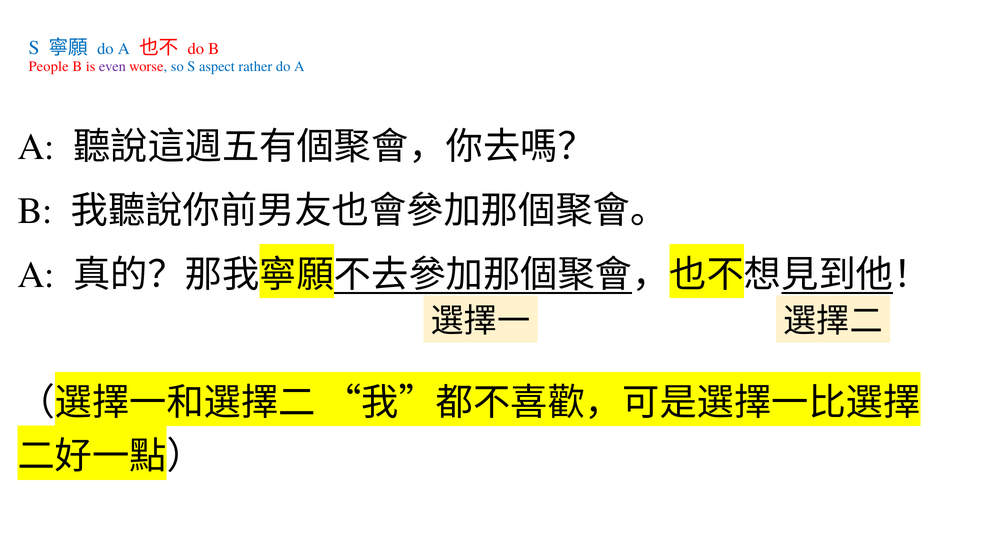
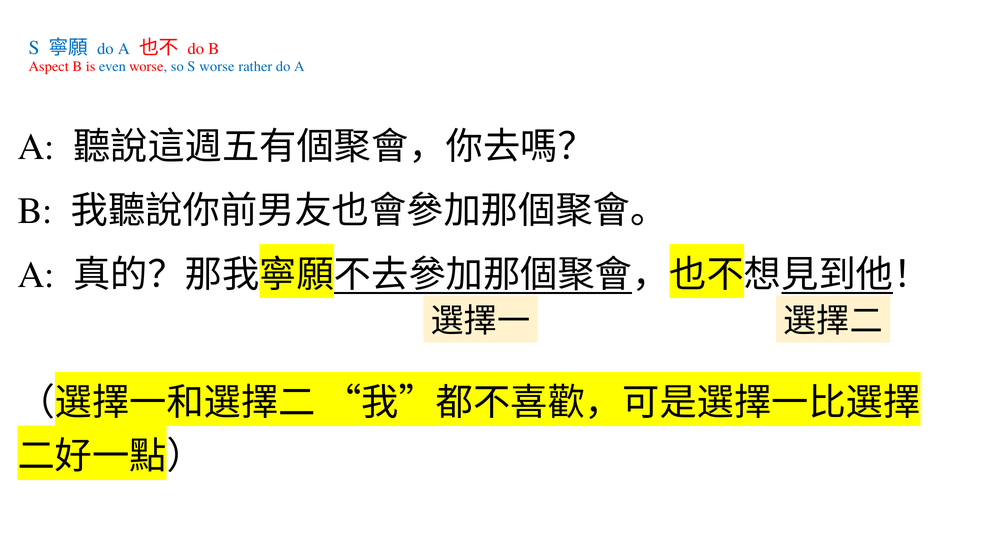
People: People -> Aspect (49, 66)
even colour: purple -> blue (112, 66)
S aspect: aspect -> worse (217, 66)
